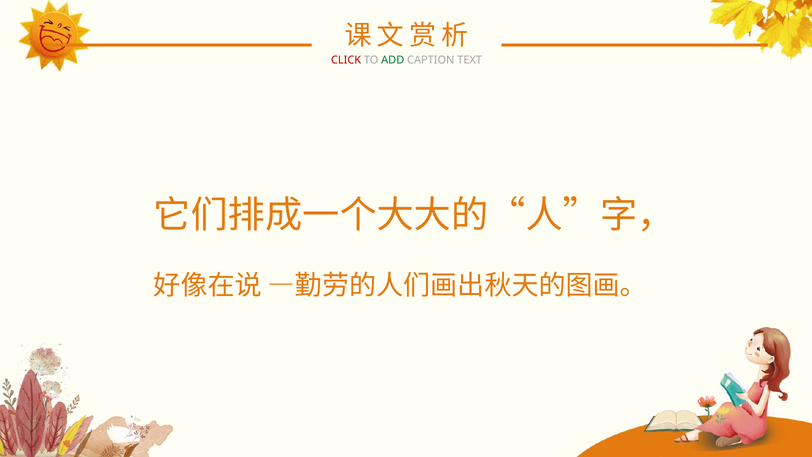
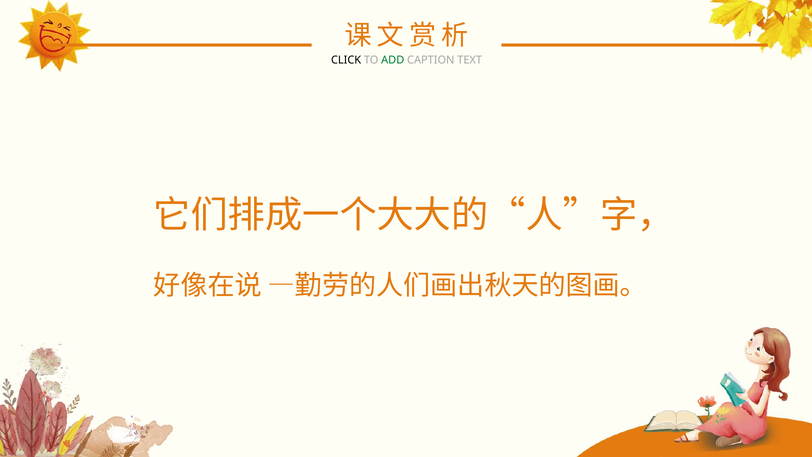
CLICK colour: red -> black (346, 60)
